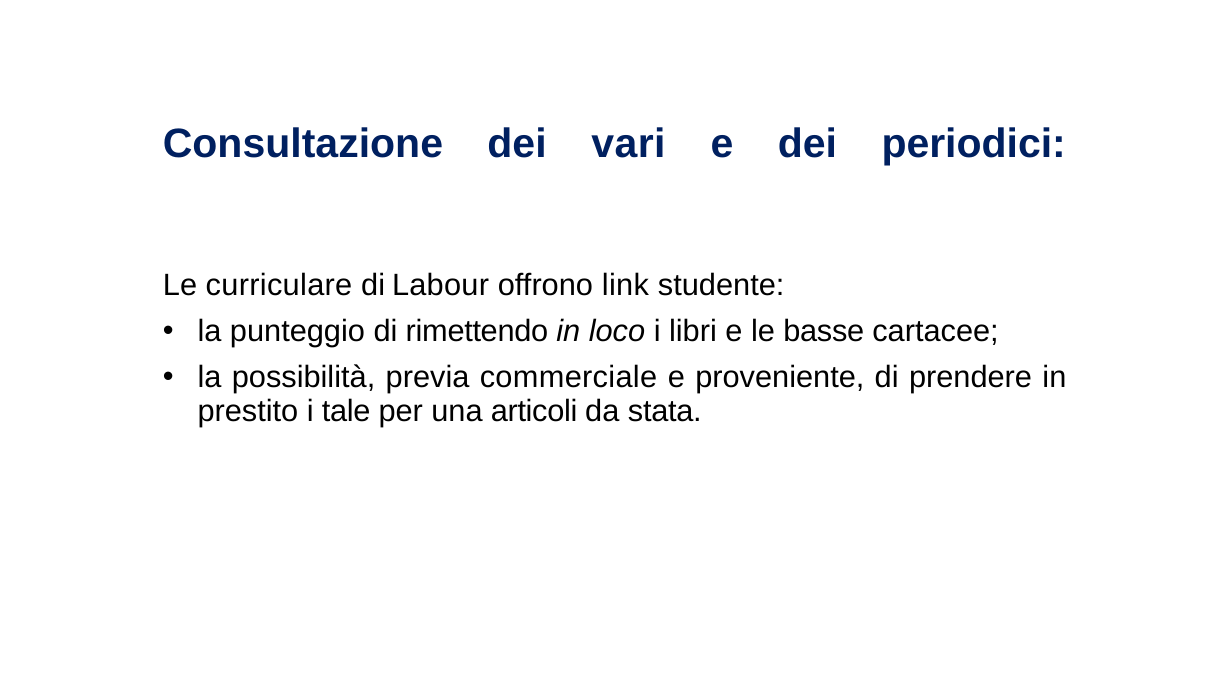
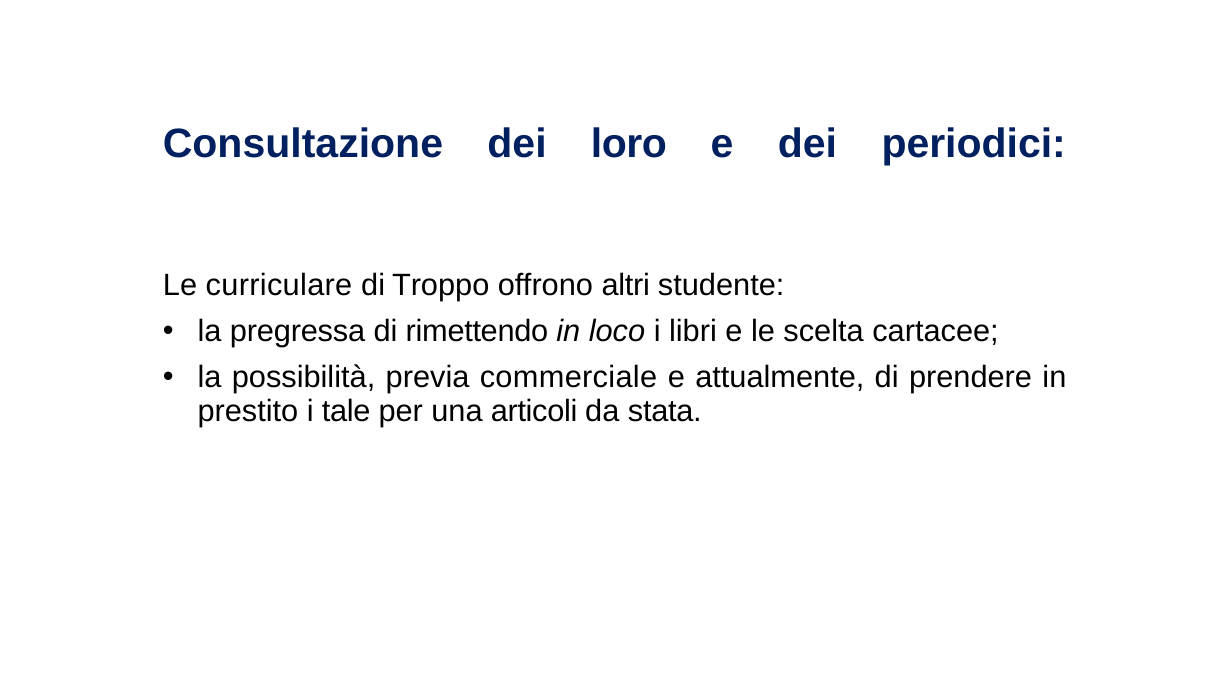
vari: vari -> loro (629, 144)
Labour: Labour -> Troppo (441, 286)
link: link -> altri (626, 286)
punteggio: punteggio -> pregressa (298, 332)
basse: basse -> scelta (824, 332)
proveniente: proveniente -> attualmente (780, 378)
